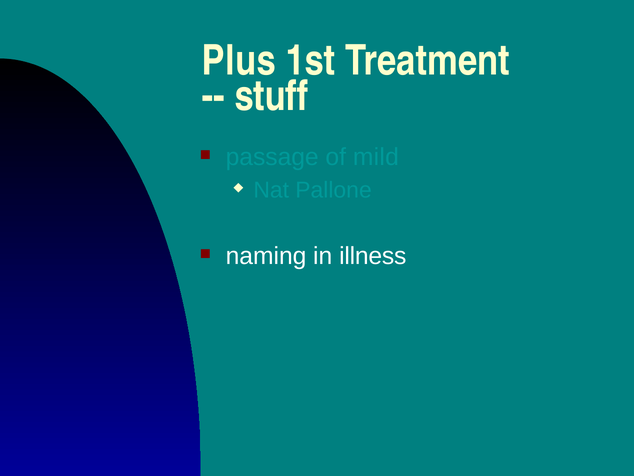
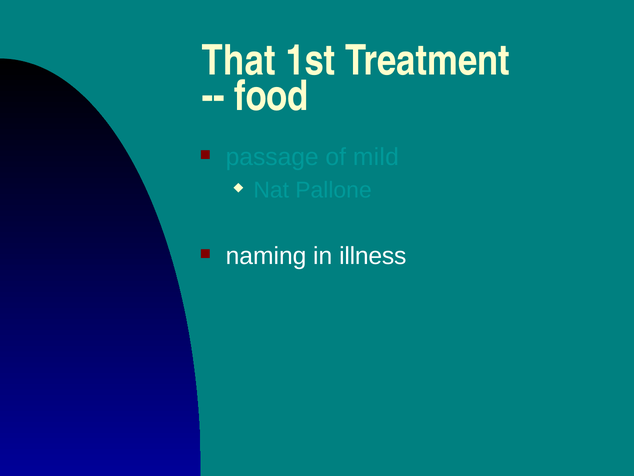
Plus: Plus -> That (239, 61)
stuff: stuff -> food (271, 96)
